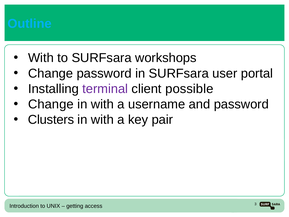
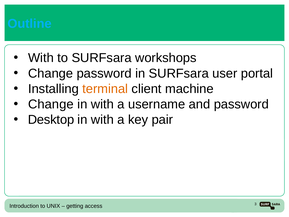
terminal colour: purple -> orange (105, 89)
possible: possible -> machine (189, 89)
Clusters: Clusters -> Desktop (51, 120)
